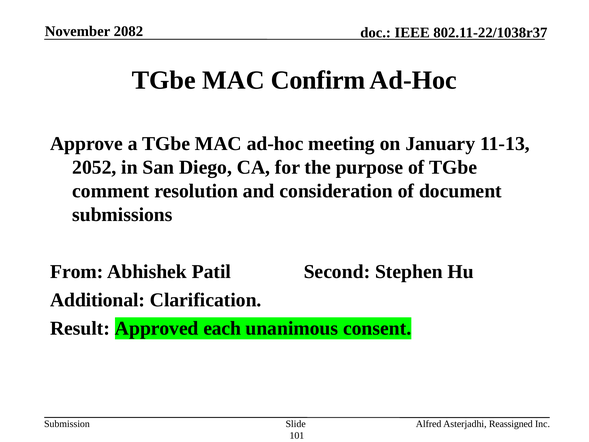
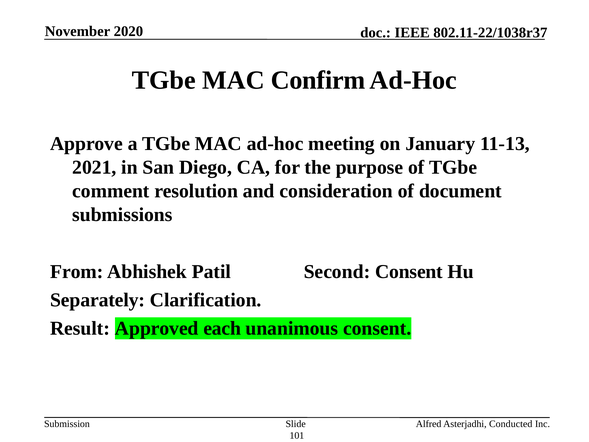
2082: 2082 -> 2020 (128, 31)
2052: 2052 -> 2021 (94, 167)
Second Stephen: Stephen -> Consent (409, 271)
Additional: Additional -> Separately (98, 300)
Reassigned: Reassigned -> Conducted (511, 424)
